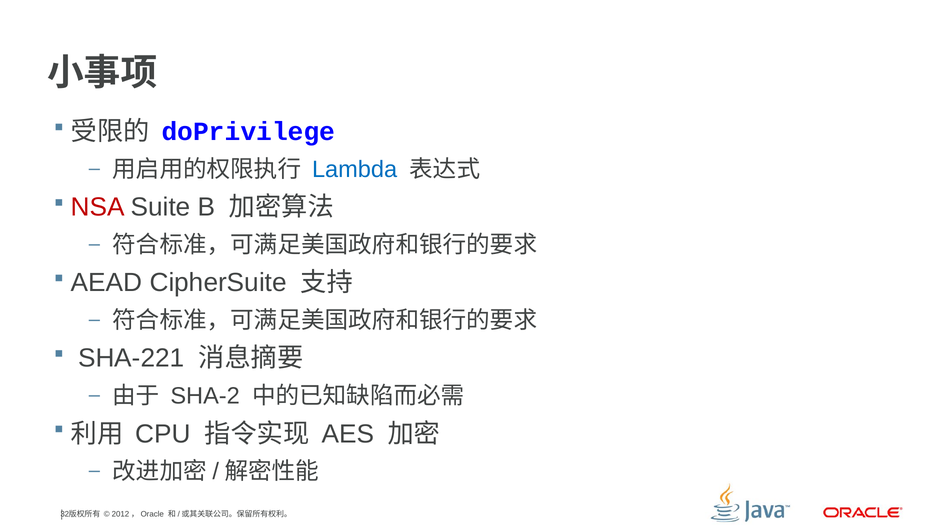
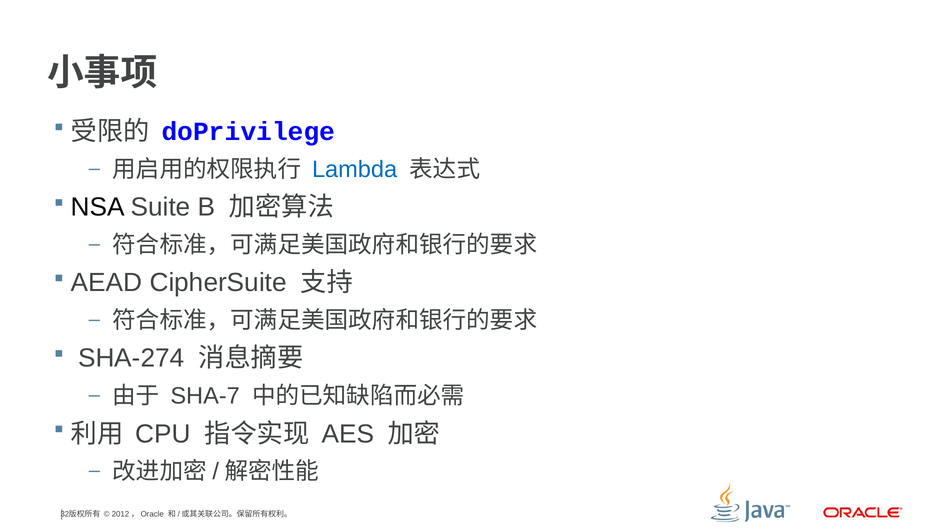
NSA colour: red -> black (98, 207)
SHA-221: SHA-221 -> SHA-274 (131, 358)
SHA-2: SHA-2 -> SHA-7 (205, 396)
